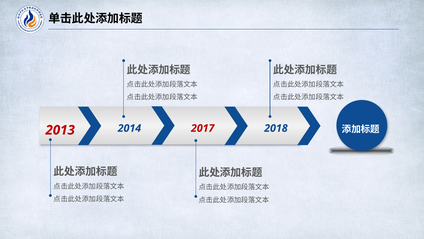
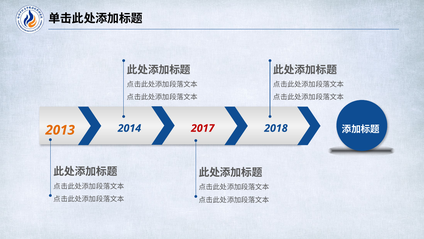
2013 colour: red -> orange (60, 130)
